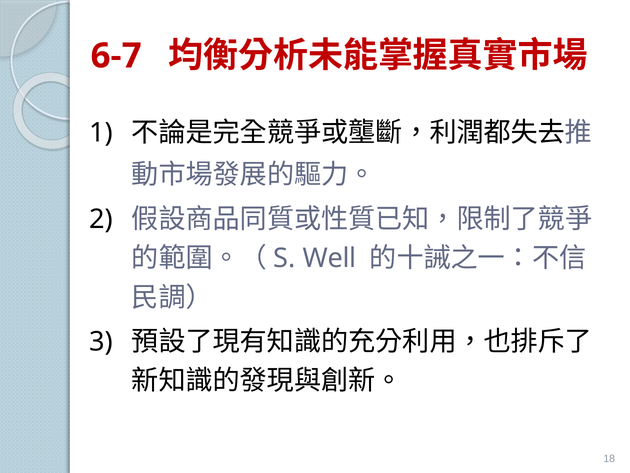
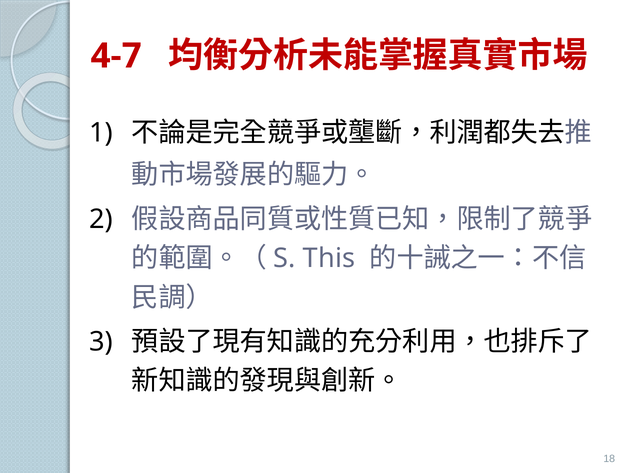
6-7: 6-7 -> 4-7 (116, 56)
Well: Well -> This (329, 258)
